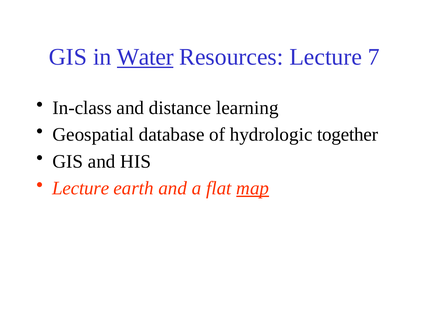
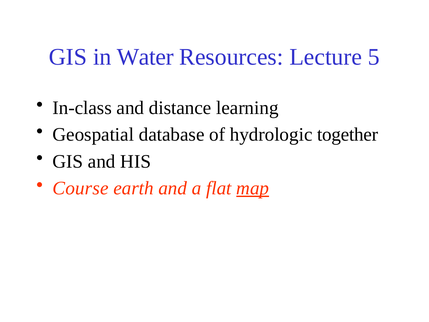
Water underline: present -> none (145, 57)
7: 7 -> 5 (374, 57)
Lecture: Lecture -> Course (81, 188)
